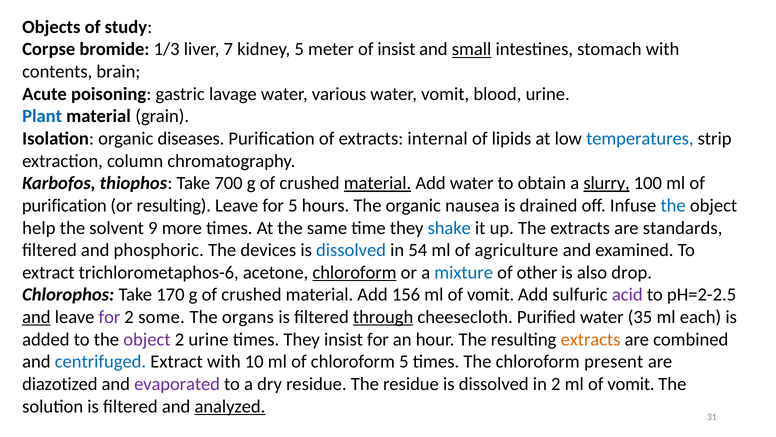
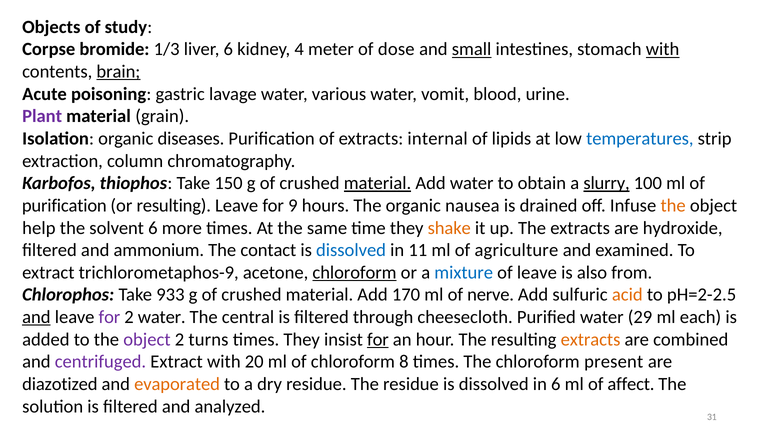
liver 7: 7 -> 6 (228, 49)
kidney 5: 5 -> 4 (299, 49)
of insist: insist -> dose (396, 49)
with underline: none -> present (663, 49)
brain underline: none -> present (118, 72)
Plant colour: blue -> purple (42, 116)
700: 700 -> 150 (228, 183)
for 5: 5 -> 9 (293, 205)
the colour: blue -> orange (673, 205)
solvent 9: 9 -> 6 (153, 228)
shake colour: blue -> orange (449, 228)
standards: standards -> hydroxide (683, 228)
phosphoric: phosphoric -> ammonium (159, 250)
devices: devices -> contact (268, 250)
54: 54 -> 11 (418, 250)
trichlorometaphos-6: trichlorometaphos-6 -> trichlorometaphos-9 (159, 272)
of other: other -> leave (537, 272)
drop: drop -> from (632, 272)
170: 170 -> 933 (170, 295)
156: 156 -> 170 (406, 295)
vomit: vomit -> nerve (491, 295)
acid colour: purple -> orange (627, 295)
2 some: some -> water (162, 317)
organs: organs -> central (248, 317)
through underline: present -> none (383, 317)
35: 35 -> 29 (640, 317)
2 urine: urine -> turns (208, 339)
for underline: none -> present (378, 339)
centrifuged colour: blue -> purple (100, 361)
10: 10 -> 20 (254, 361)
chloroform 5: 5 -> 8 (404, 361)
evaporated colour: purple -> orange (177, 384)
in 2: 2 -> 6 (556, 384)
vomit: vomit -> affect (631, 384)
analyzed underline: present -> none (230, 406)
